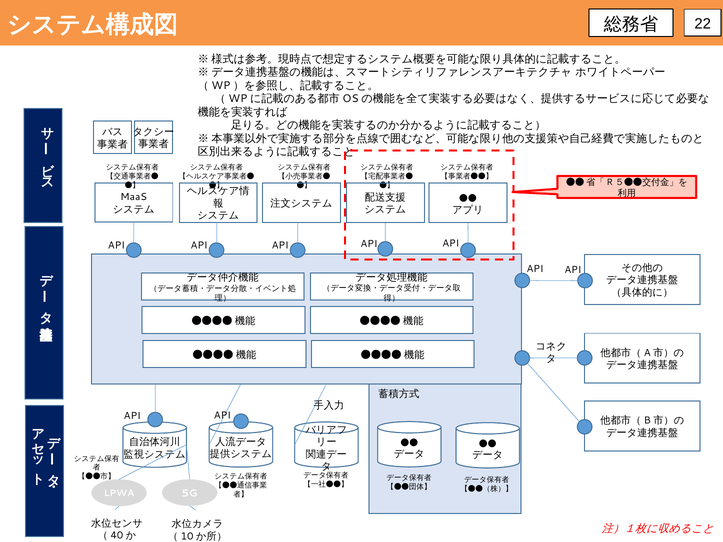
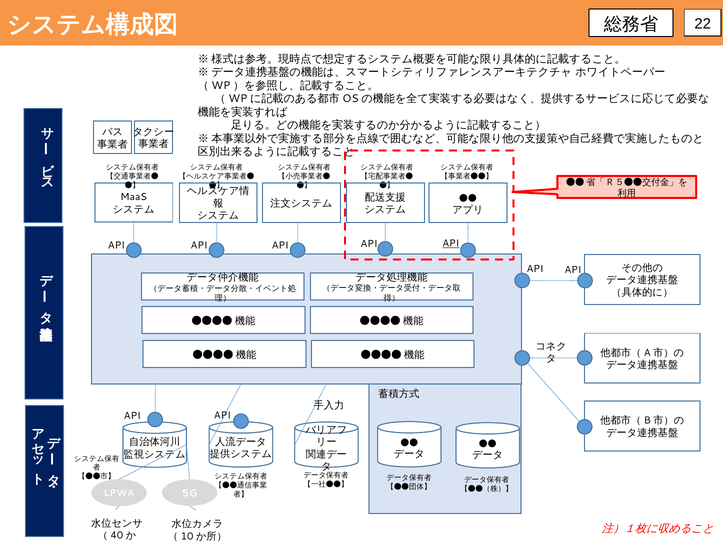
API underline: none -> present (451, 243)
